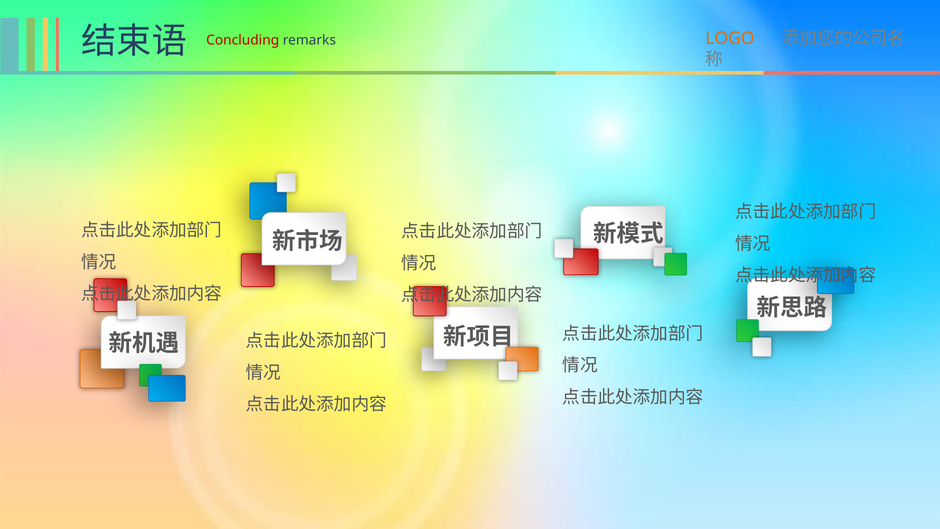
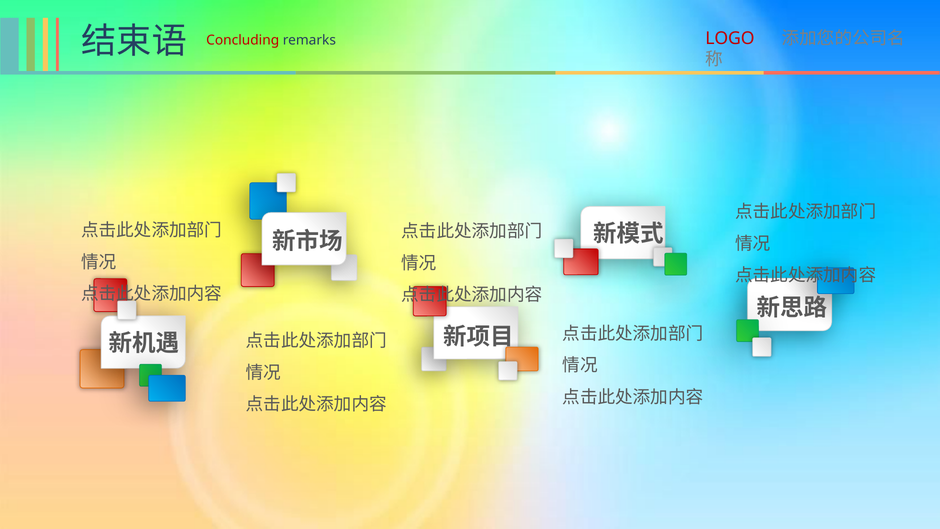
LOGO colour: orange -> red (730, 38)
